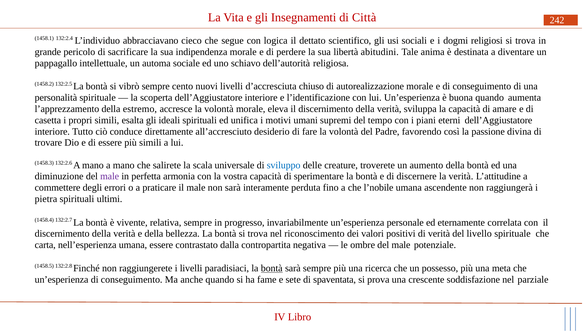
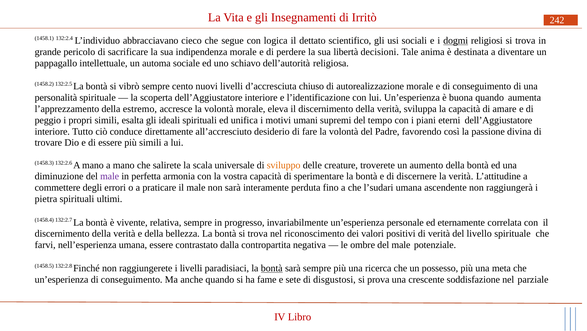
Città: Città -> Irritò (364, 17)
dogmi underline: none -> present (456, 41)
abitudini: abitudini -> decisioni (380, 52)
casetta: casetta -> peggio (48, 120)
sviluppo colour: blue -> orange (284, 165)
l’nobile: l’nobile -> l’sudari (379, 187)
carta: carta -> farvi (45, 245)
spaventata: spaventata -> disgustosi (334, 279)
